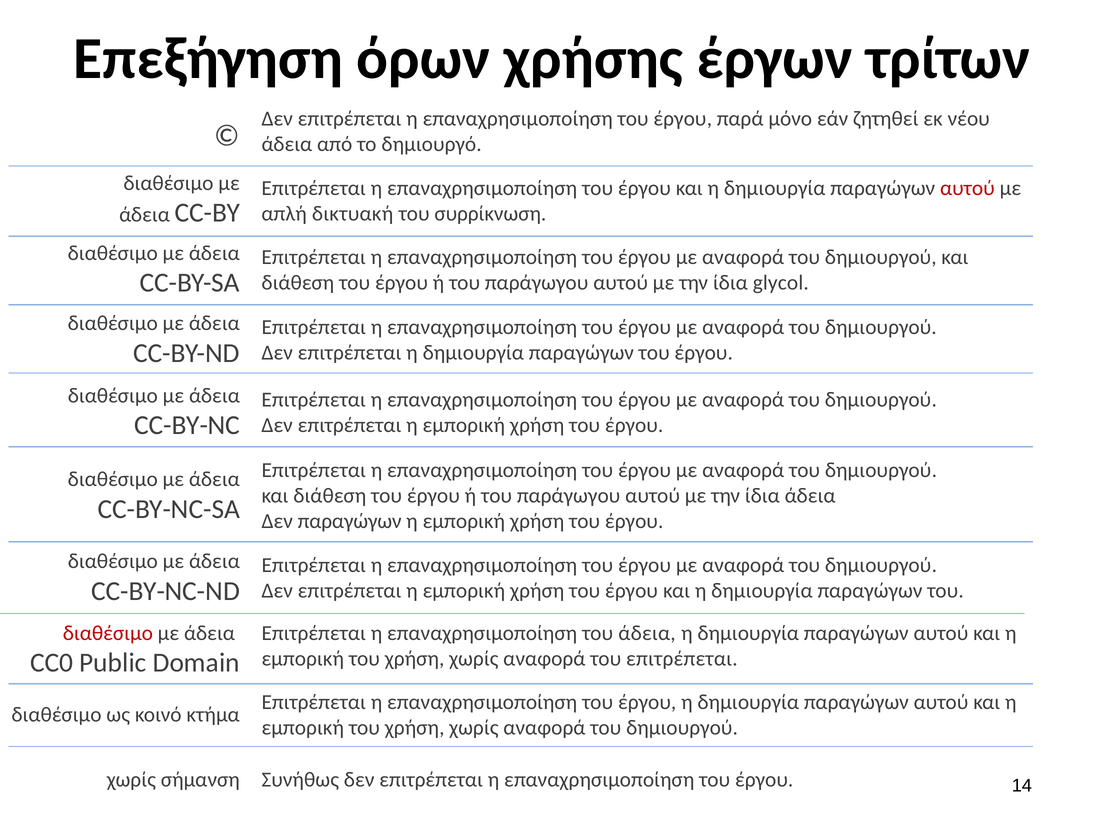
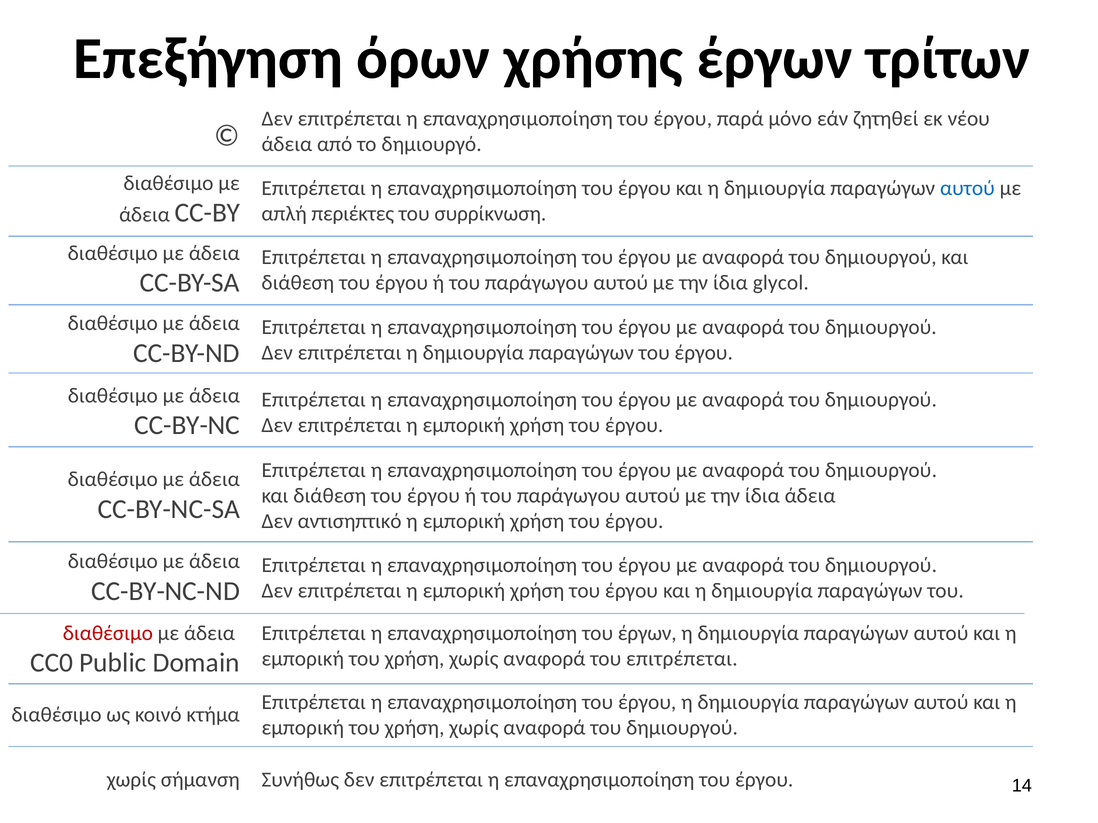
αυτού colour: red -> blue (967, 188)
δικτυακή: δικτυακή -> περιέκτες (353, 214)
Δεν παραγώγων: παραγώγων -> αντισηπτικό (350, 522)
του άδεια: άδεια -> έργων (647, 634)
